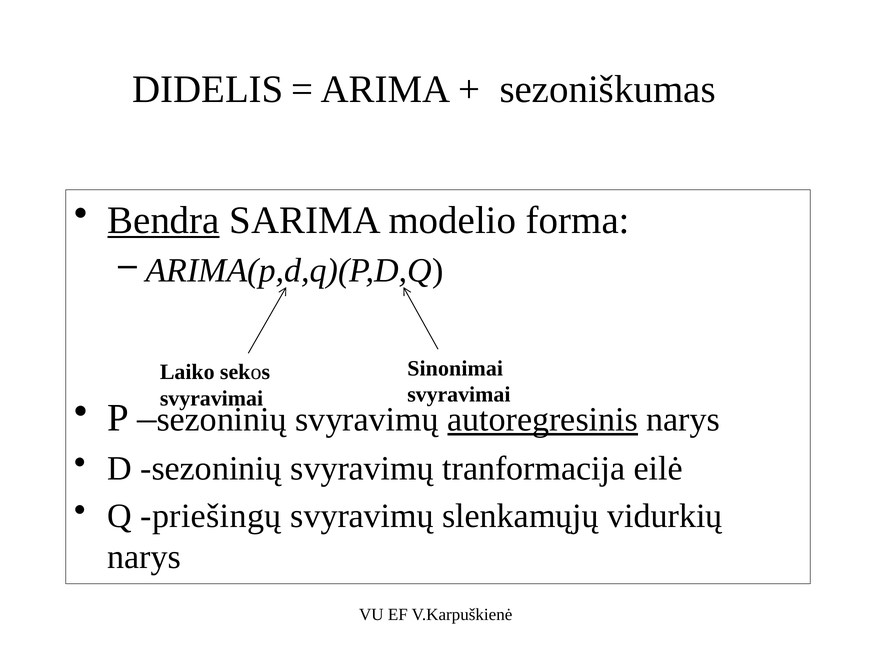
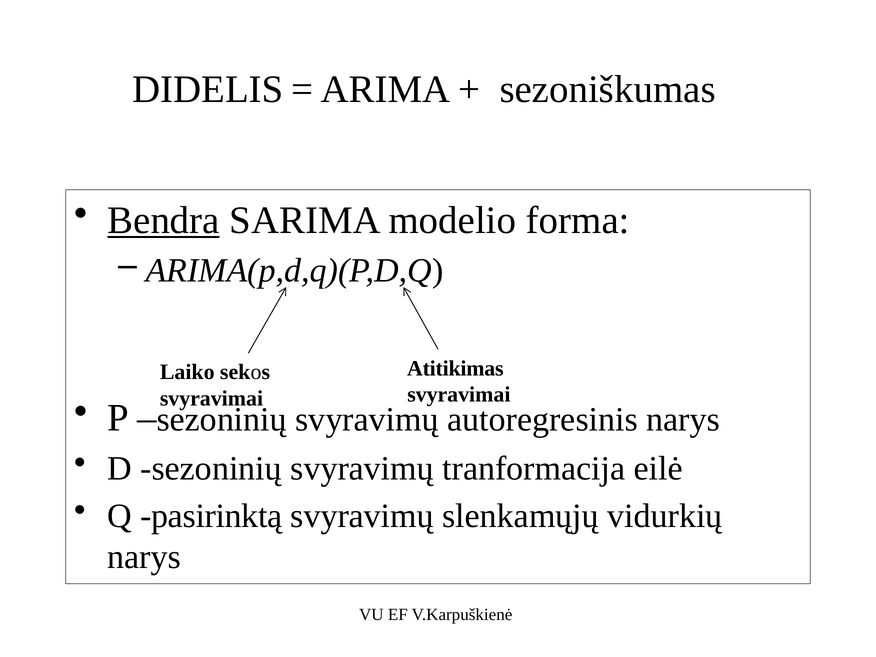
Sinonimai: Sinonimai -> Atitikimas (455, 368)
autoregresinis underline: present -> none (543, 420)
priešingų: priešingų -> pasirinktą (211, 516)
